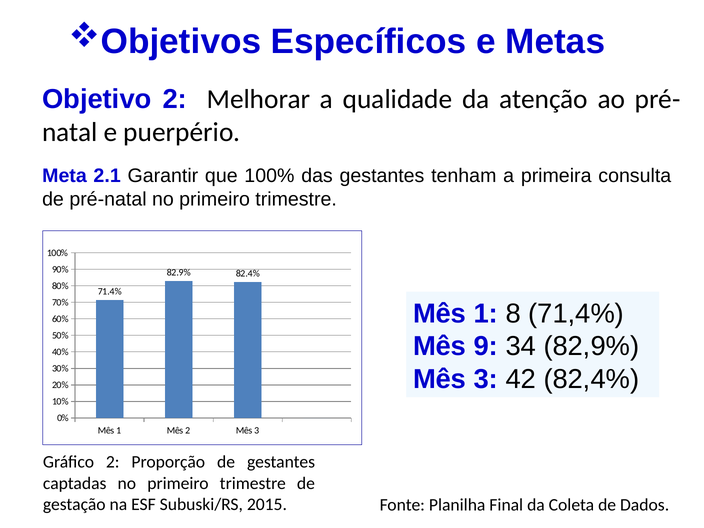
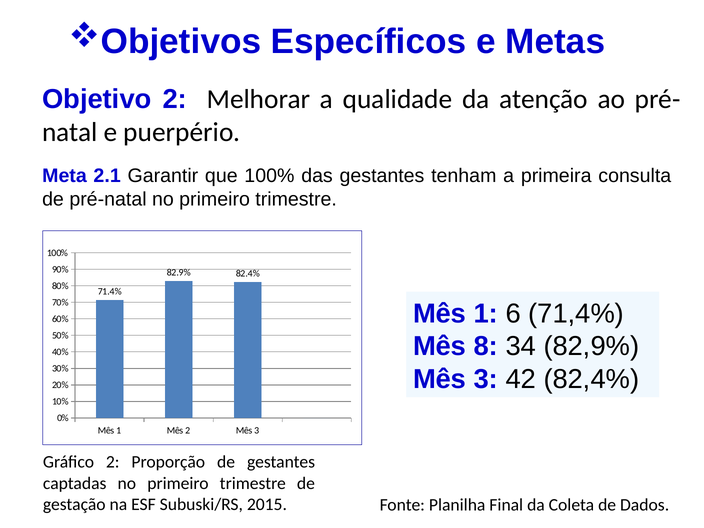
8: 8 -> 6 (513, 314)
9: 9 -> 8 (486, 346)
